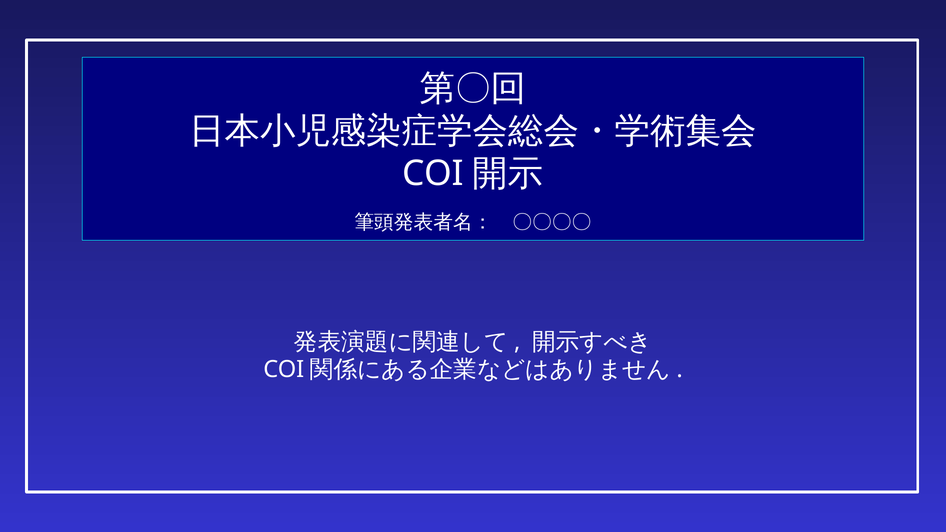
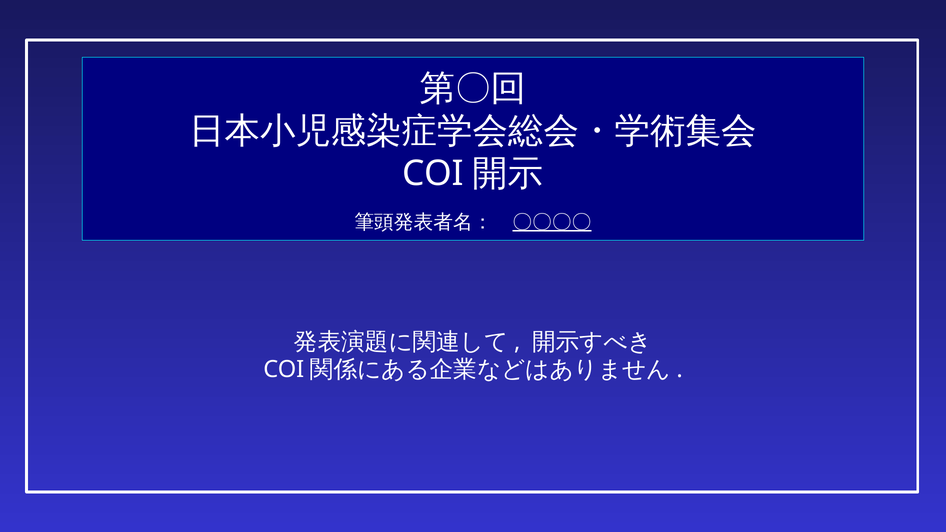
〇〇〇〇 underline: none -> present (552, 222)
